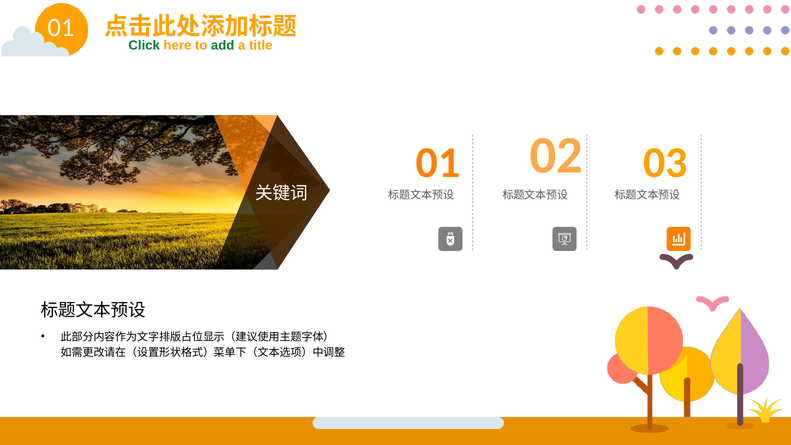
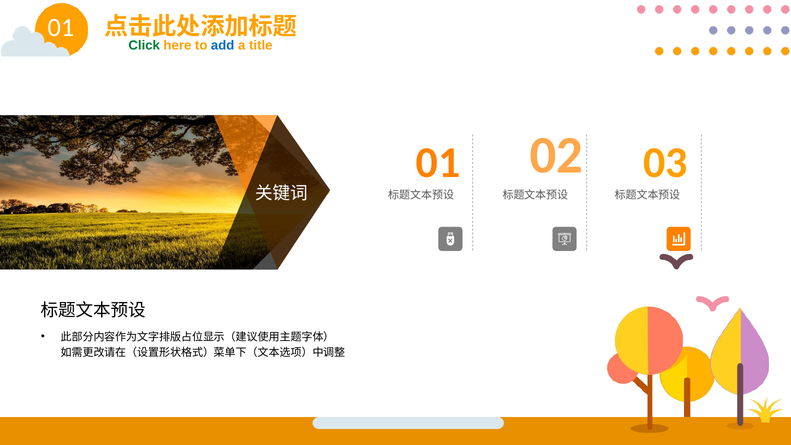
add colour: green -> blue (223, 45)
